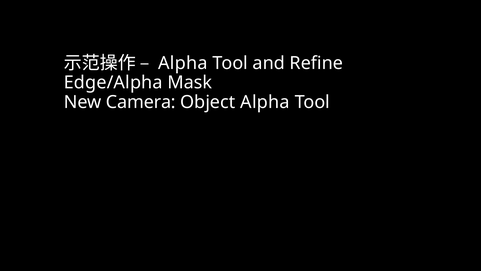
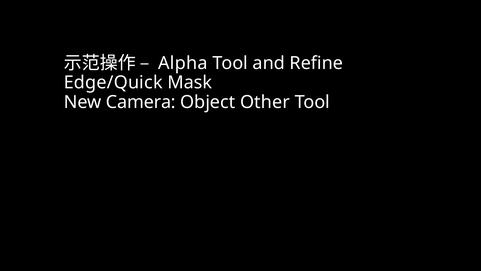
Edge/Alpha: Edge/Alpha -> Edge/Quick (113, 82)
Object Alpha: Alpha -> Other (265, 102)
